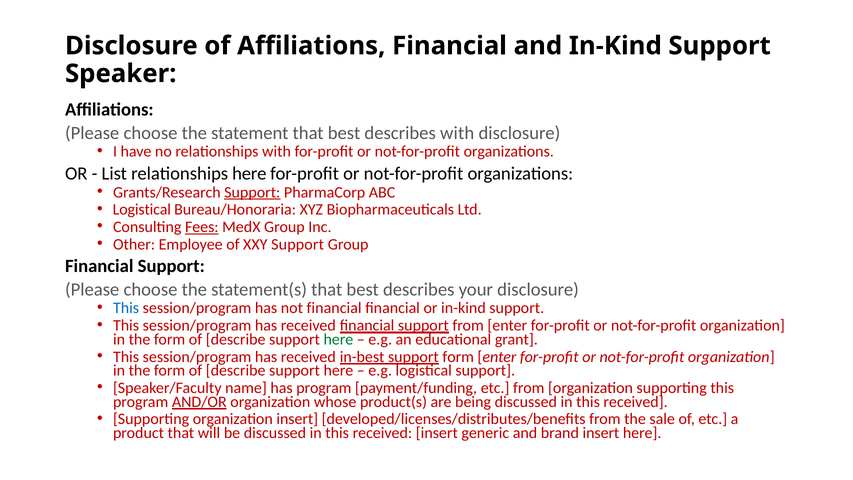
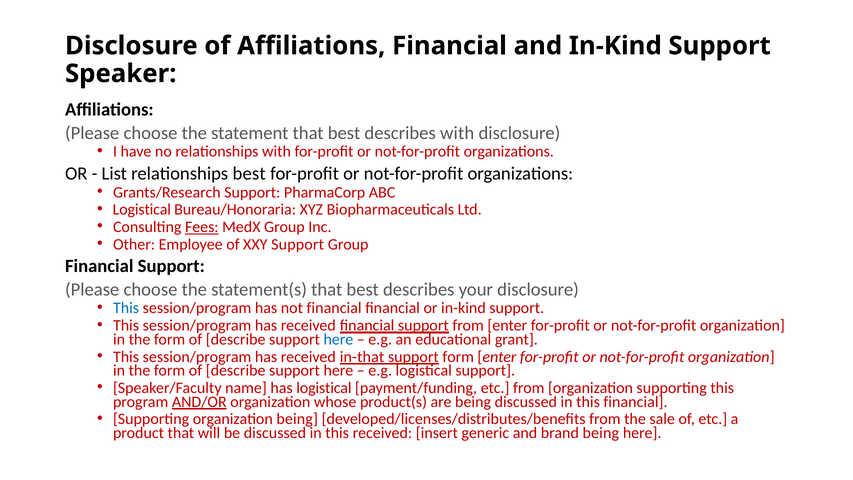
relationships here: here -> best (249, 173)
Support underline: present -> none (252, 192)
here colour: green -> blue (338, 339)
in-best: in-best -> in-that (362, 357)
has program: program -> logistical (324, 388)
received: received -> financial (636, 402)
organization insert: insert -> being (297, 419)
brand insert: insert -> being (601, 433)
